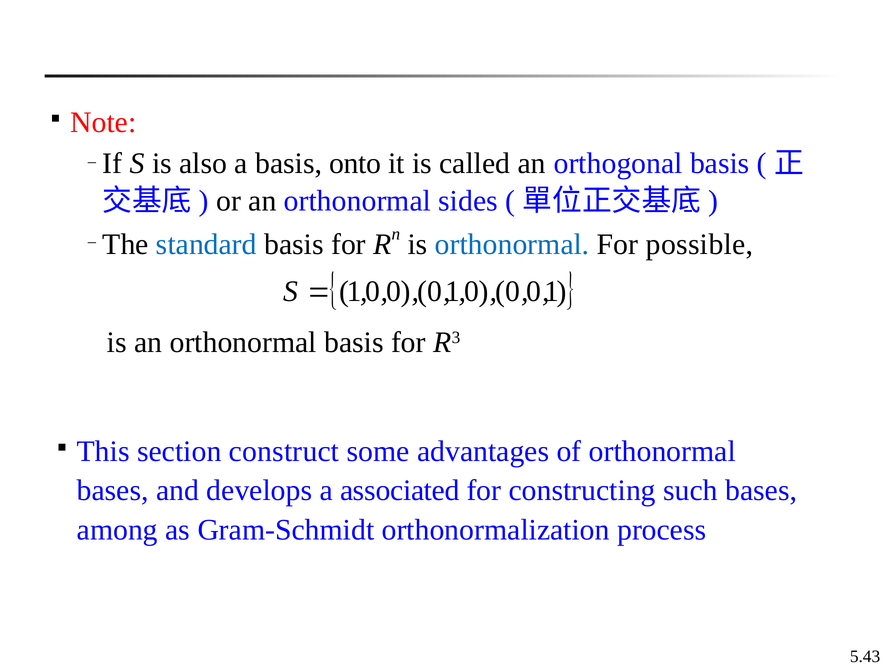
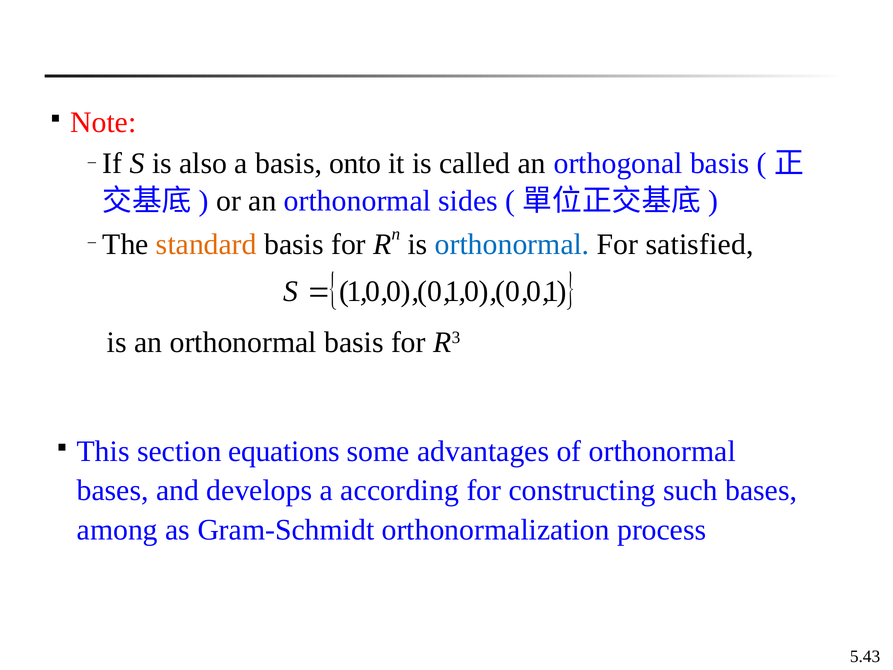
standard colour: blue -> orange (206, 245)
possible: possible -> satisfied (700, 245)
construct: construct -> equations (284, 451)
associated: associated -> according (400, 490)
